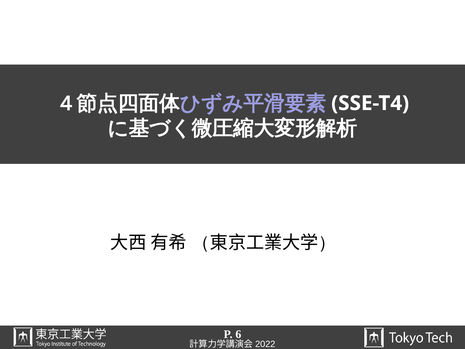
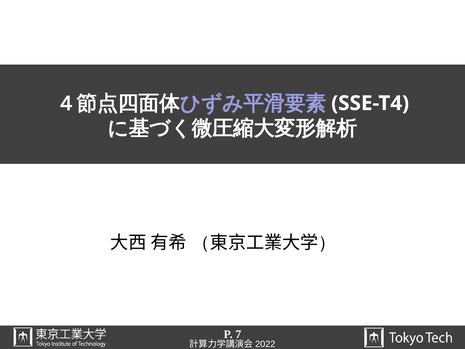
6: 6 -> 7 (238, 334)
